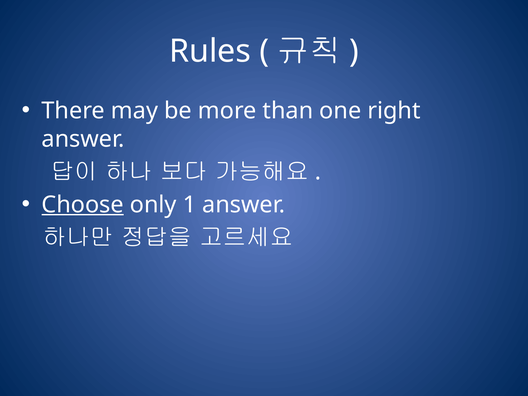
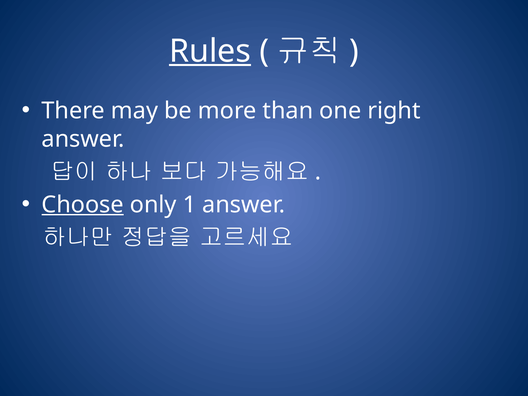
Rules underline: none -> present (210, 51)
